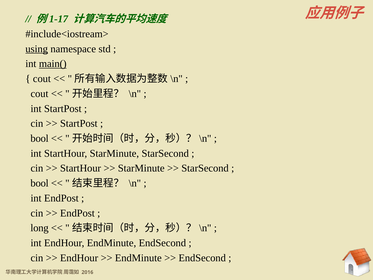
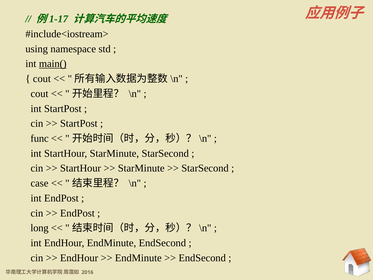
using underline: present -> none (37, 49)
bool: bool -> func (40, 138)
bool: bool -> case (39, 183)
